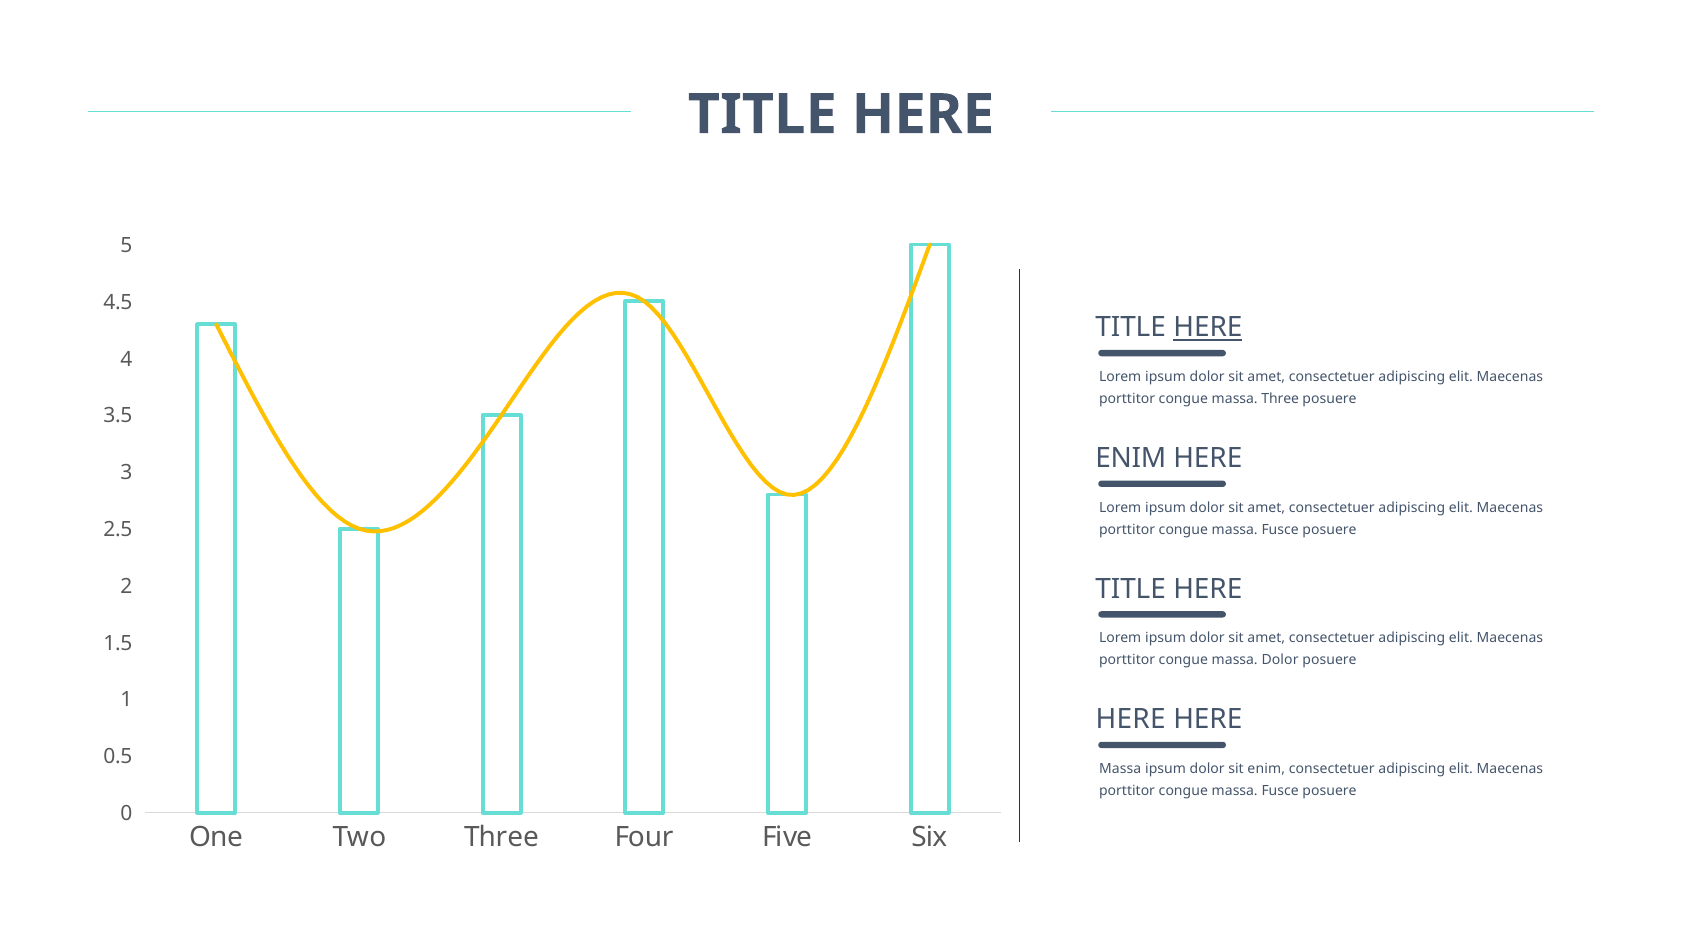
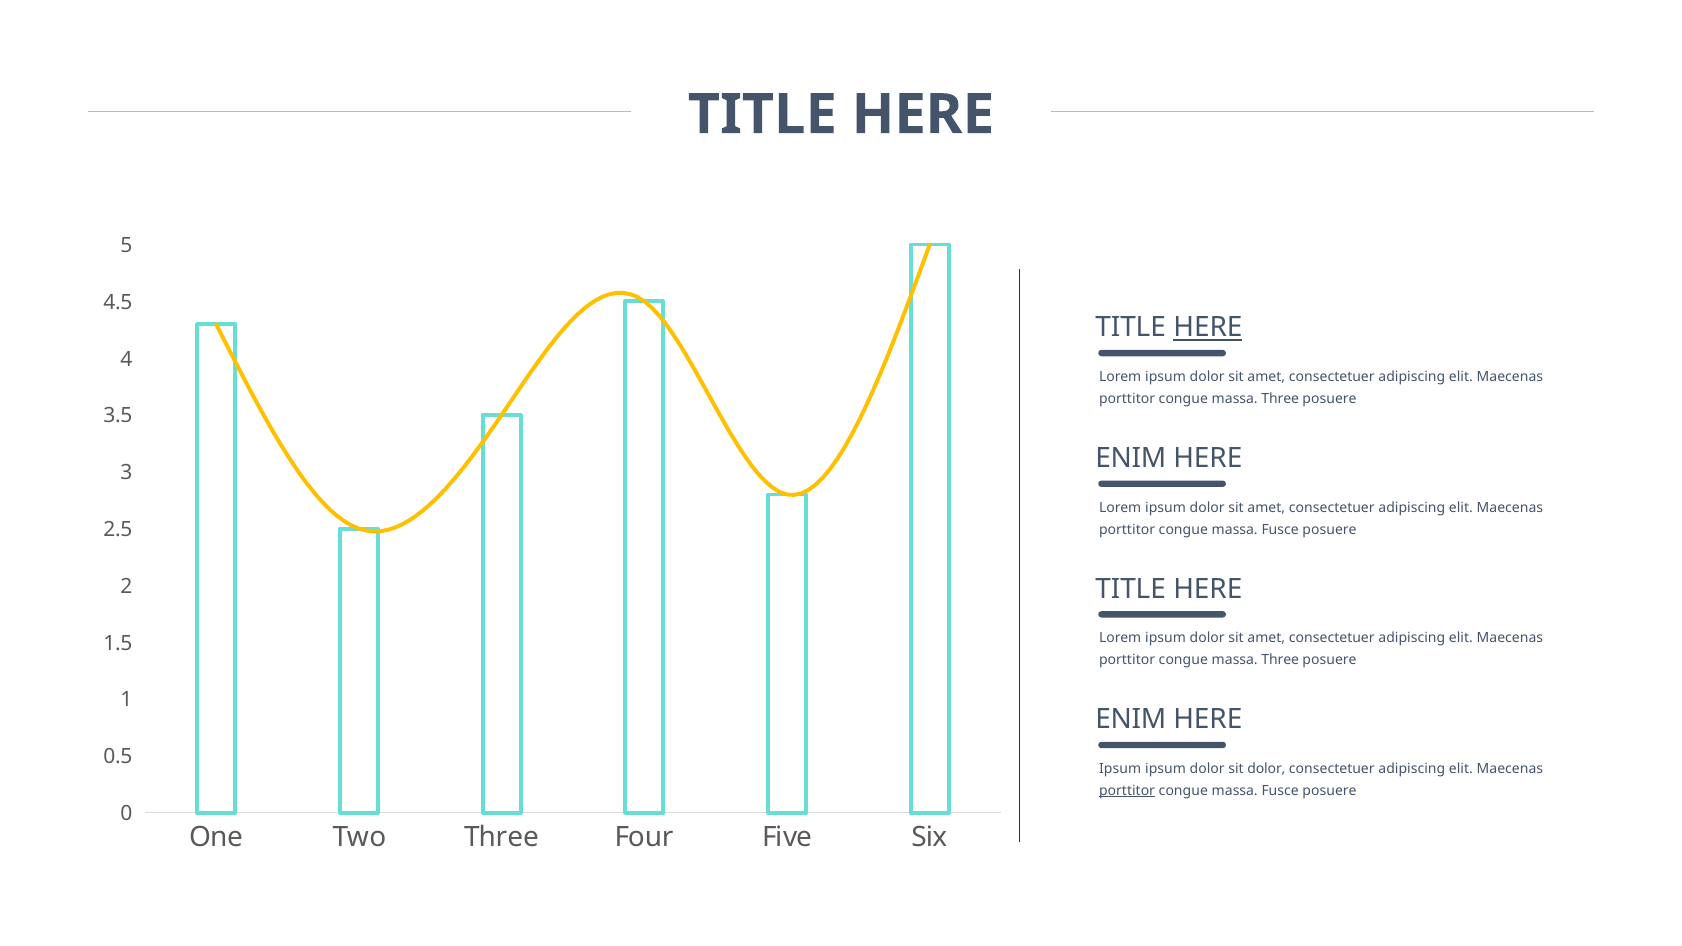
Dolor: Dolor -> Three (1280, 660)
HERE: HERE -> ENIM (1131, 720)
Massa: Massa -> Ipsum (1120, 769)
sit enim: enim -> dolor (1266, 769)
porttitor underline: none -> present (1127, 791)
